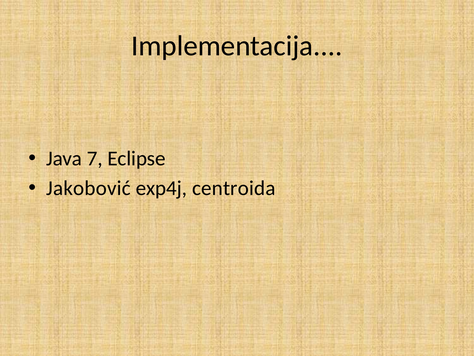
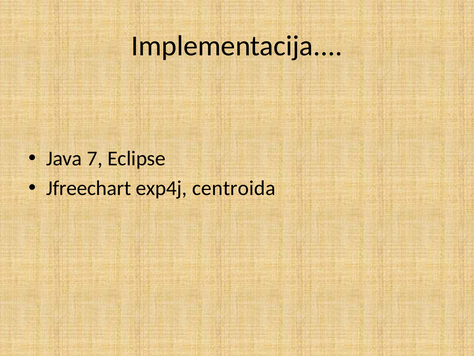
Jakobović: Jakobović -> Jfreechart (89, 188)
